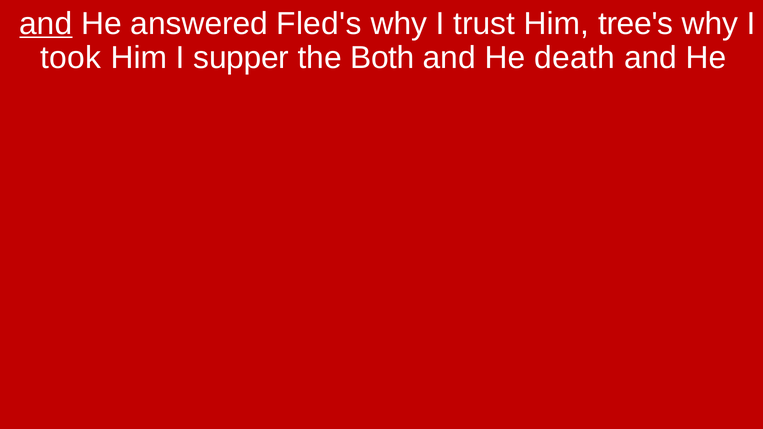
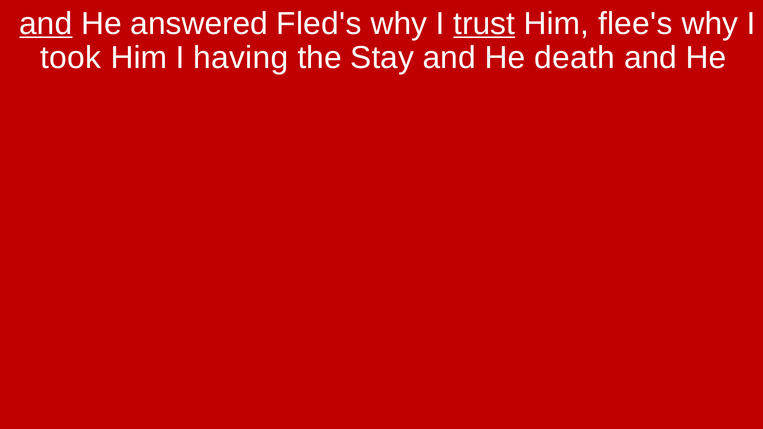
trust underline: none -> present (484, 24)
tree's: tree's -> flee's (635, 24)
supper: supper -> having (241, 58)
Both: Both -> Stay (382, 58)
